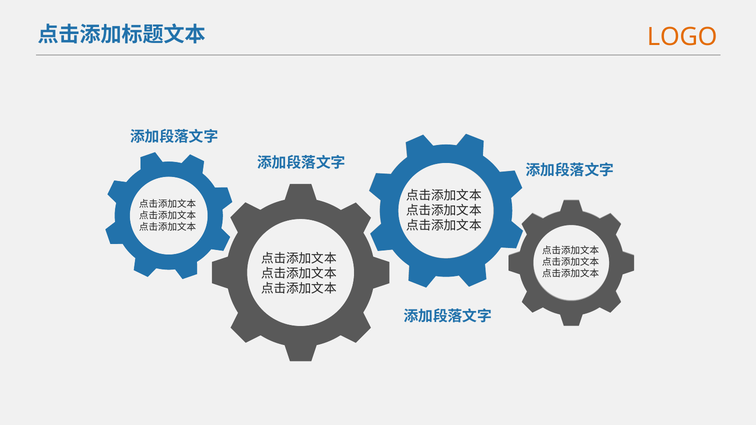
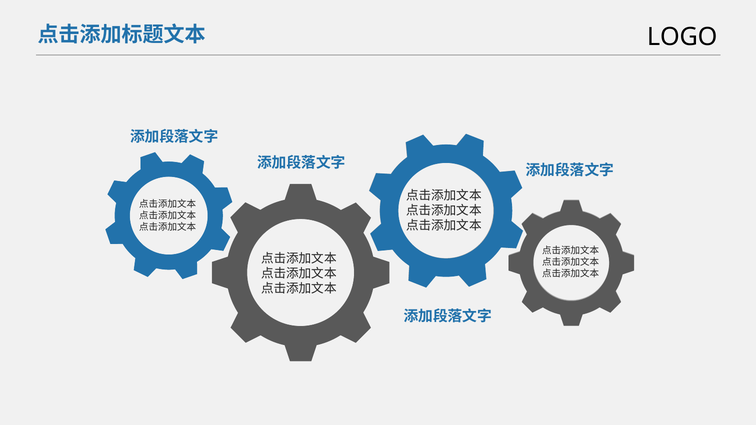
LOGO colour: orange -> black (682, 37)
